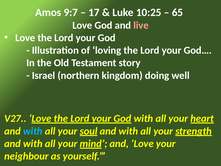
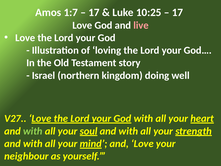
9:7: 9:7 -> 1:7 (71, 12)
65: 65 -> 17 (177, 12)
with colour: light blue -> light green (33, 131)
